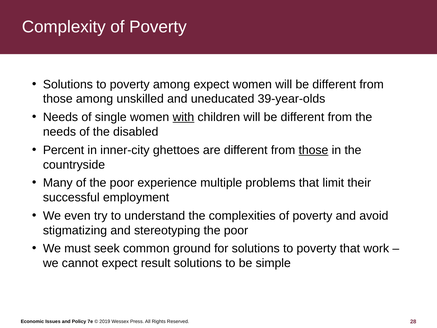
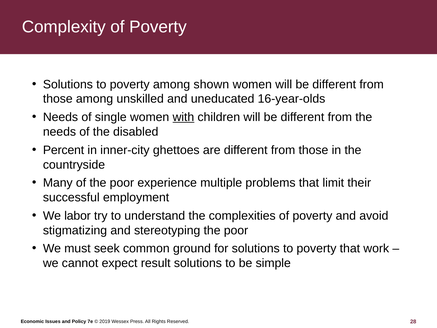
among expect: expect -> shown (211, 84)
39-year-olds: 39-year-olds -> 16-year-olds (291, 99)
those underline: present -> none (313, 150)
even: even -> labor (78, 216)
